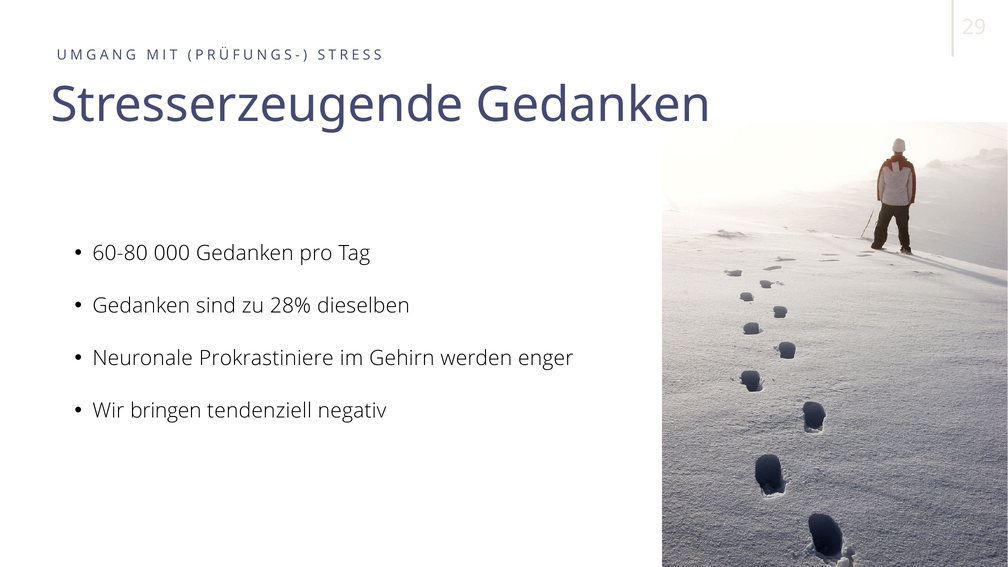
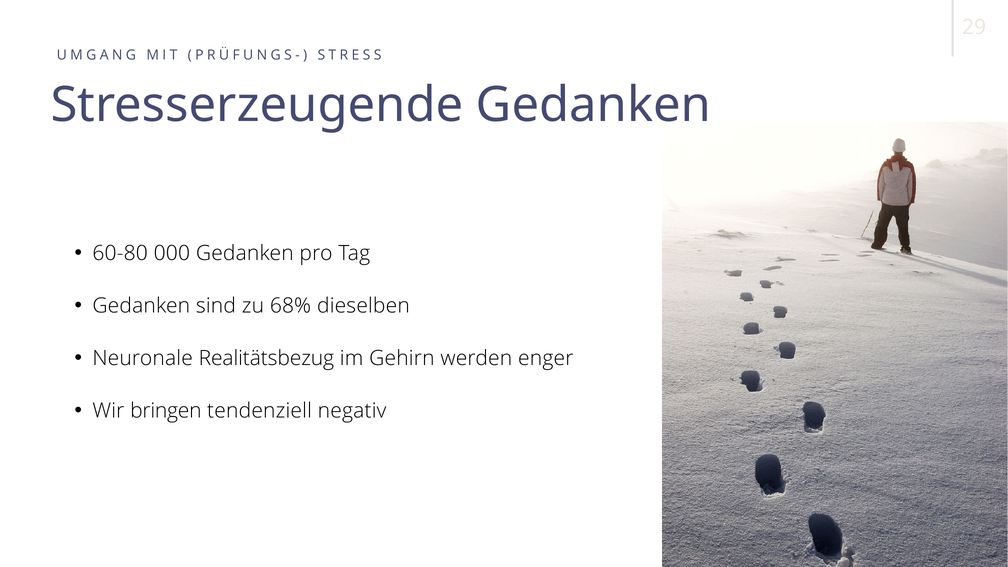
28%: 28% -> 68% (290, 306)
Prokrastiniere: Prokrastiniere -> Realitätsbezug (266, 359)
